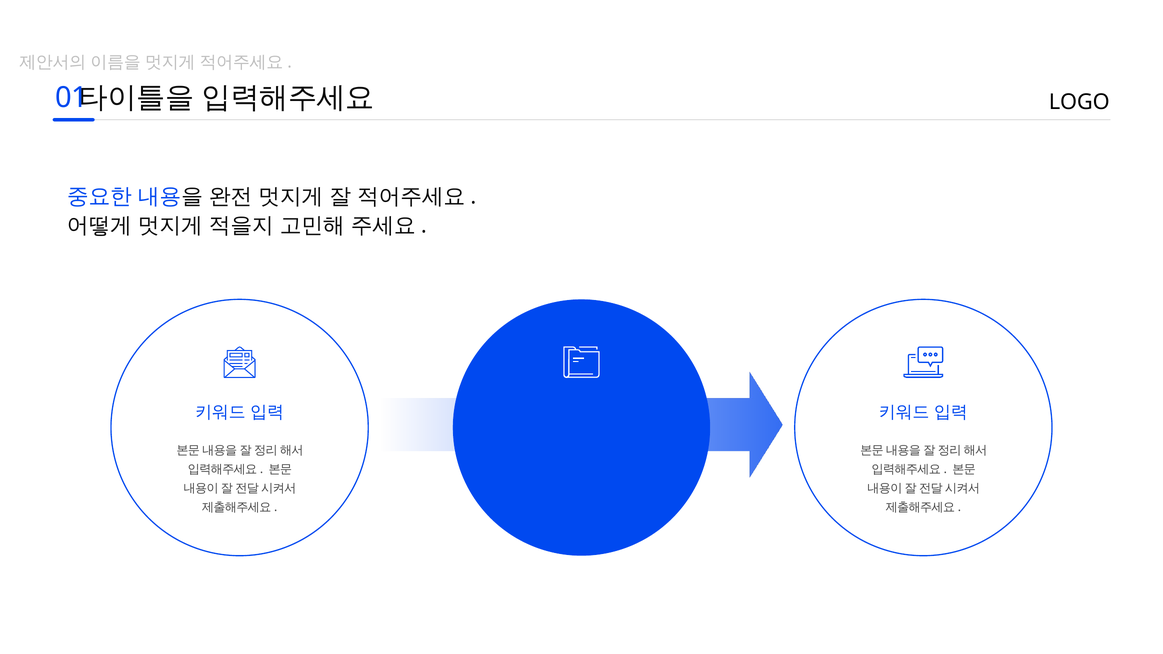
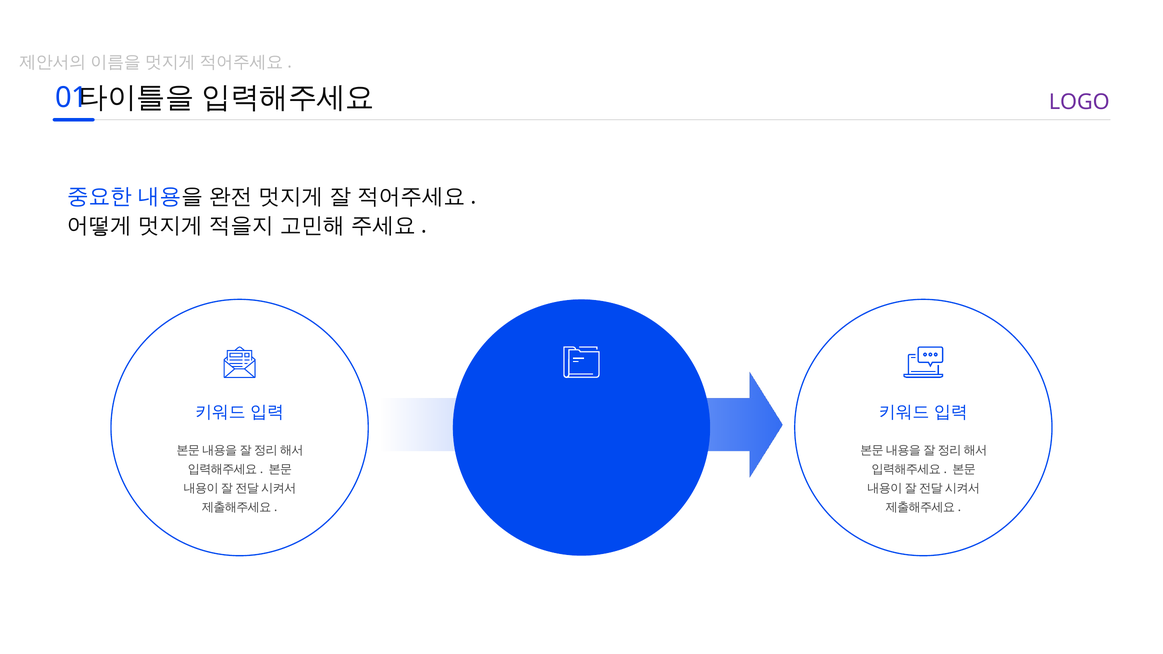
LOGO colour: black -> purple (1079, 102)
